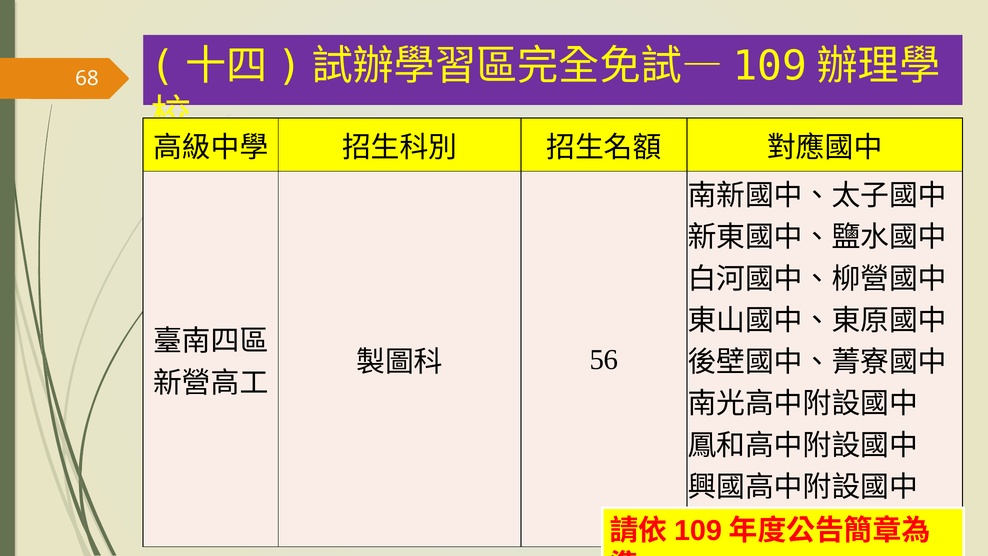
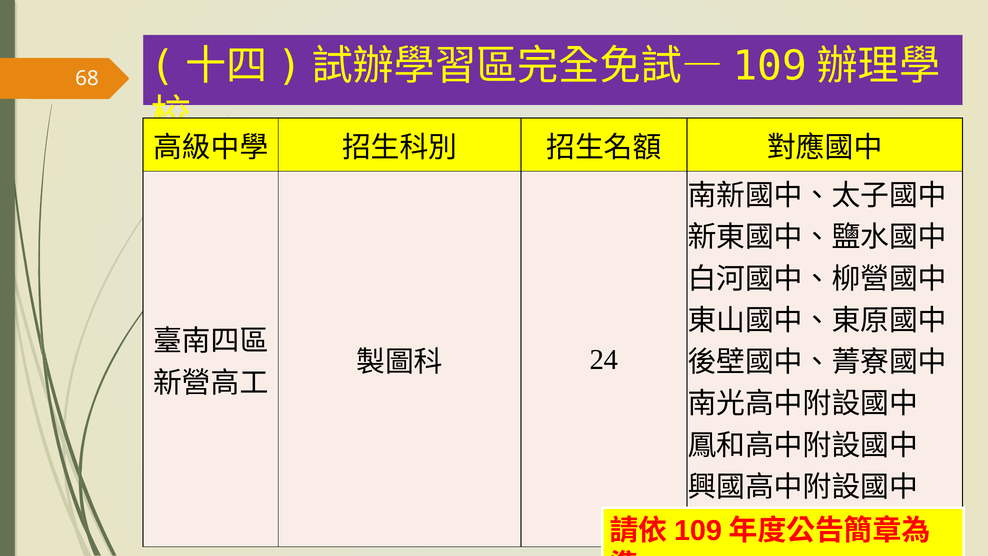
56: 56 -> 24 (604, 359)
